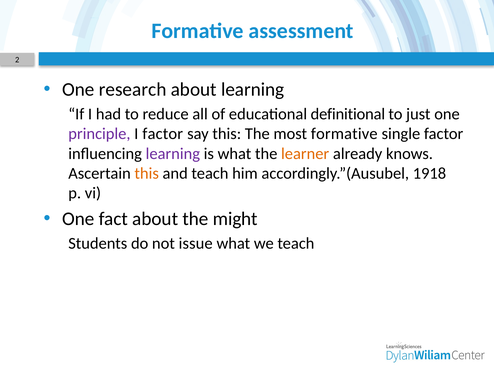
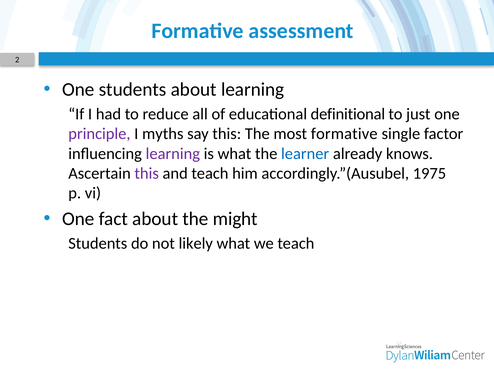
One research: research -> students (133, 89)
I factor: factor -> myths (163, 134)
learner colour: orange -> blue (305, 153)
this colour: orange -> purple (147, 173)
1918: 1918 -> 1975 (429, 173)
issue: issue -> likely (196, 243)
